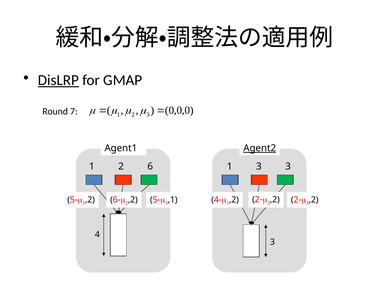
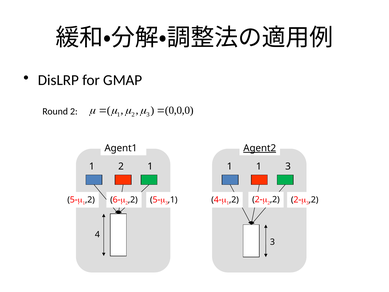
DisLRP underline: present -> none (58, 80)
Round 7: 7 -> 2 (74, 111)
6: 6 -> 1 (150, 166)
3: 3 -> 1 (259, 166)
